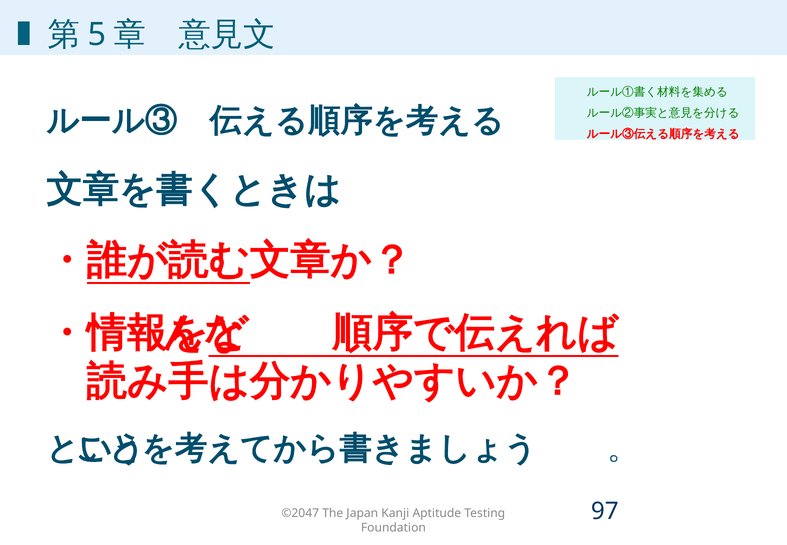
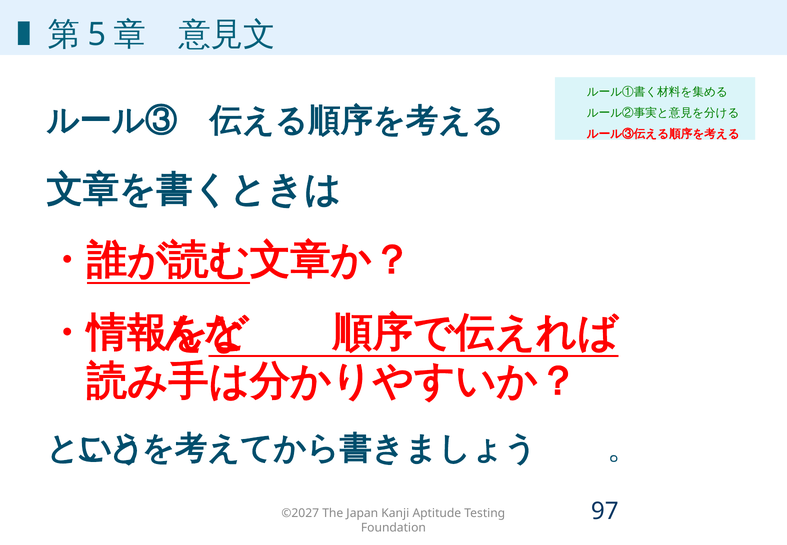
©2047: ©2047 -> ©2027 (300, 513)
